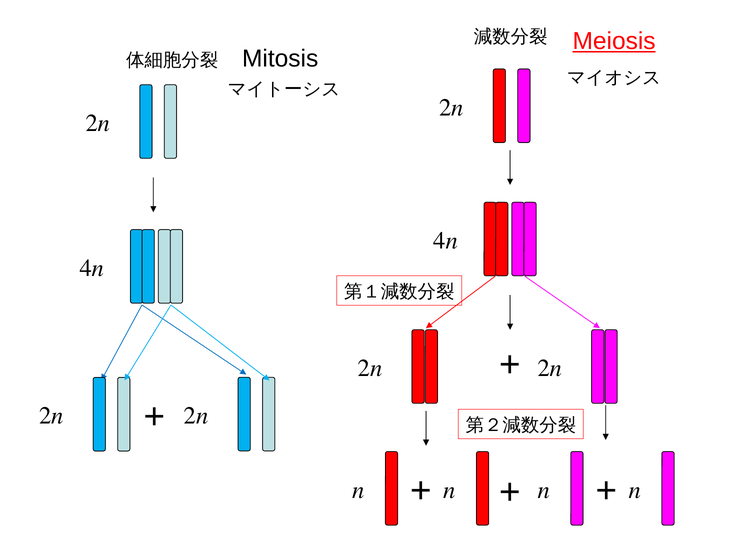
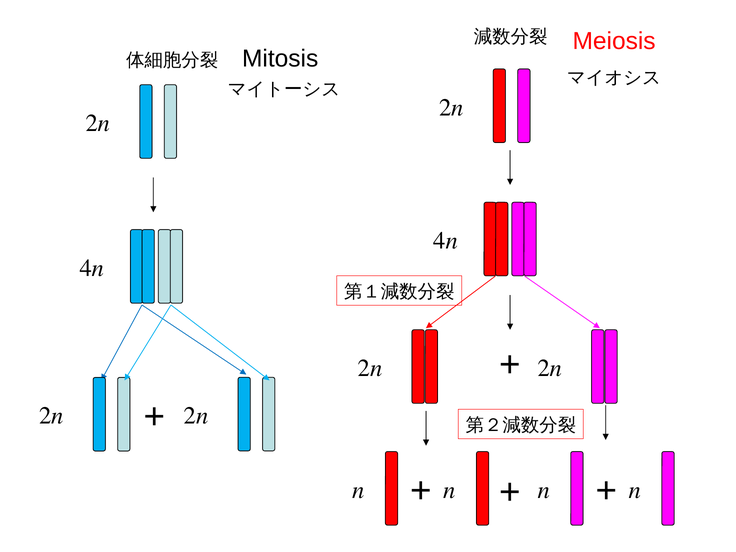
Meiosis underline: present -> none (614, 41)
